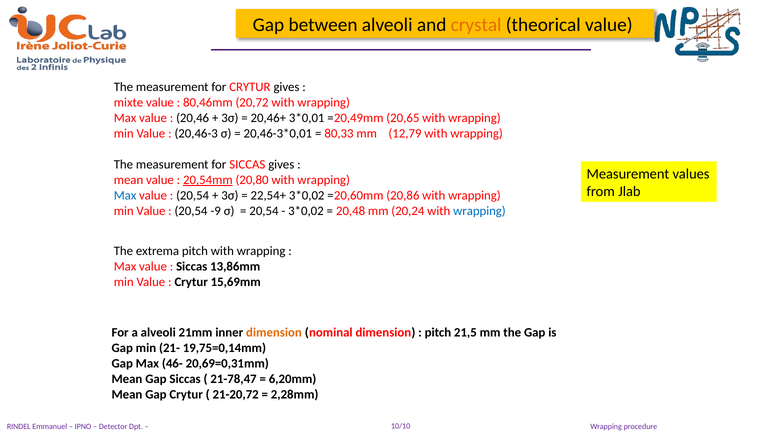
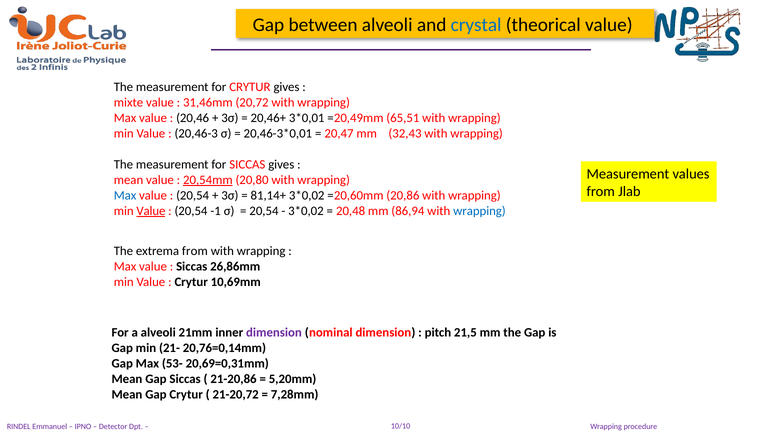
crystal colour: orange -> blue (476, 25)
80,46mm: 80,46mm -> 31,46mm (208, 103)
20,65: 20,65 -> 65,51 (403, 118)
80,33: 80,33 -> 20,47 (339, 133)
12,79: 12,79 -> 32,43 (405, 133)
22,54+: 22,54+ -> 81,14+ (268, 195)
Value underline: none -> present (151, 211)
-9: -9 -> -1 (216, 211)
20,24: 20,24 -> 86,94 (408, 211)
extrema pitch: pitch -> from (195, 251)
13,86mm: 13,86mm -> 26,86mm (235, 266)
15,69mm: 15,69mm -> 10,69mm (236, 282)
dimension colour: orange -> purple (274, 332)
19,75=0,14mm: 19,75=0,14mm -> 20,76=0,14mm (224, 348)
46-: 46- -> 53- (172, 363)
21-78,47: 21-78,47 -> 21-20,86 (234, 379)
6,20mm: 6,20mm -> 5,20mm (293, 379)
2,28mm: 2,28mm -> 7,28mm (295, 394)
